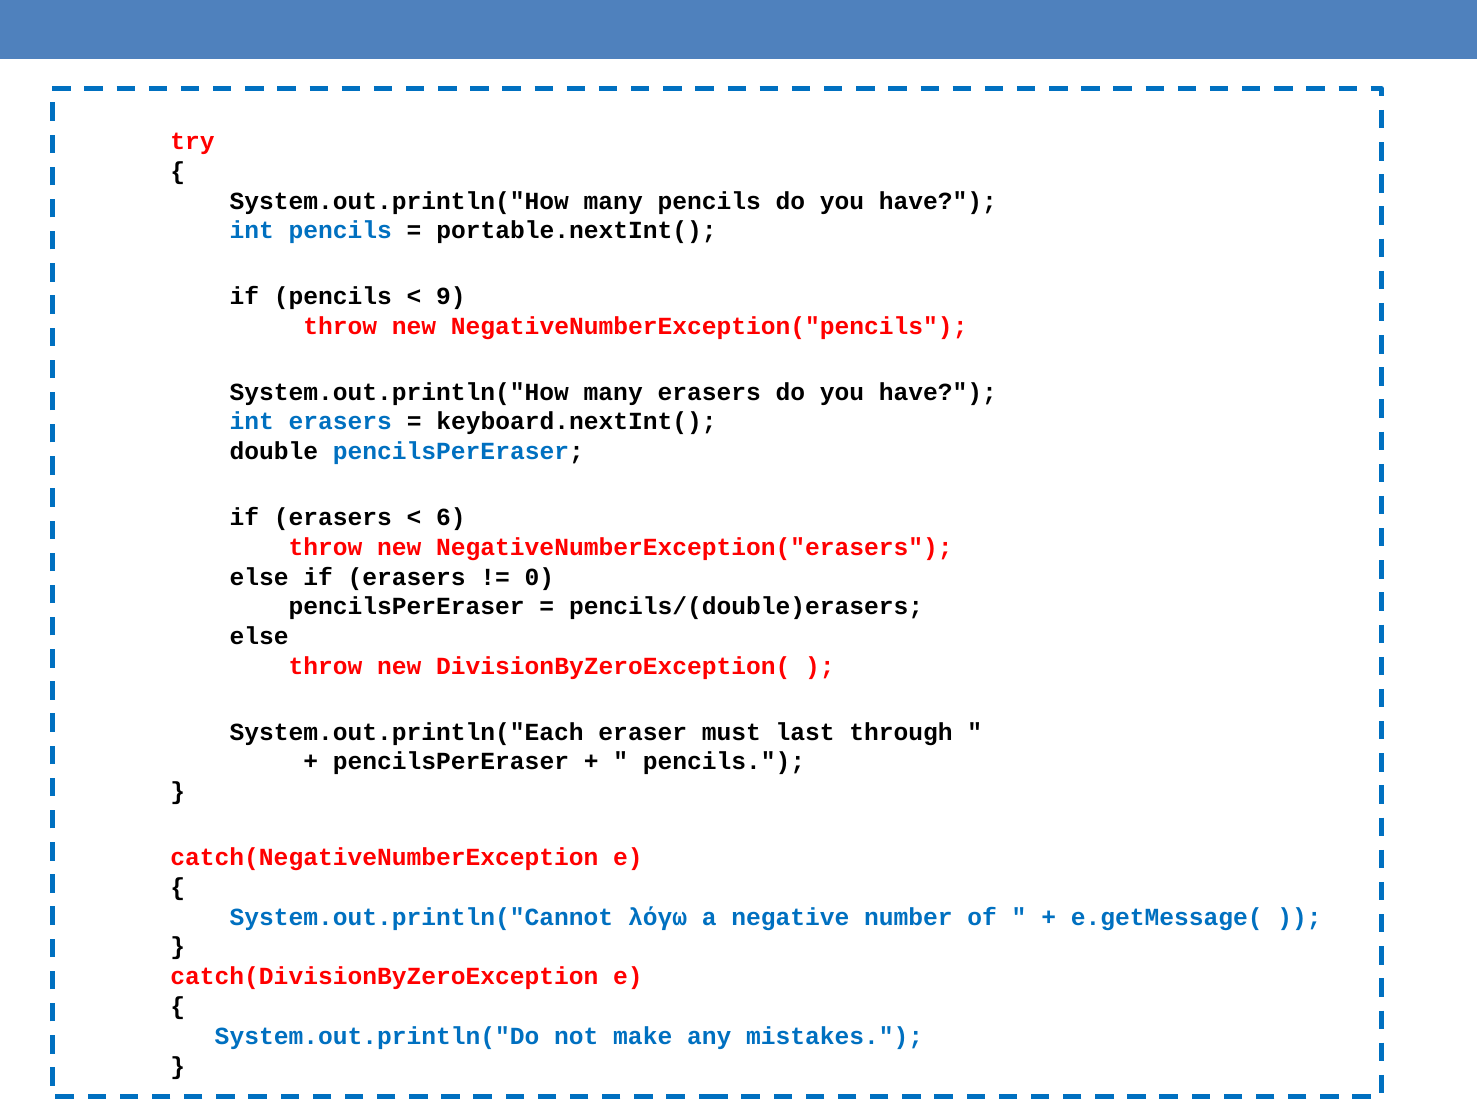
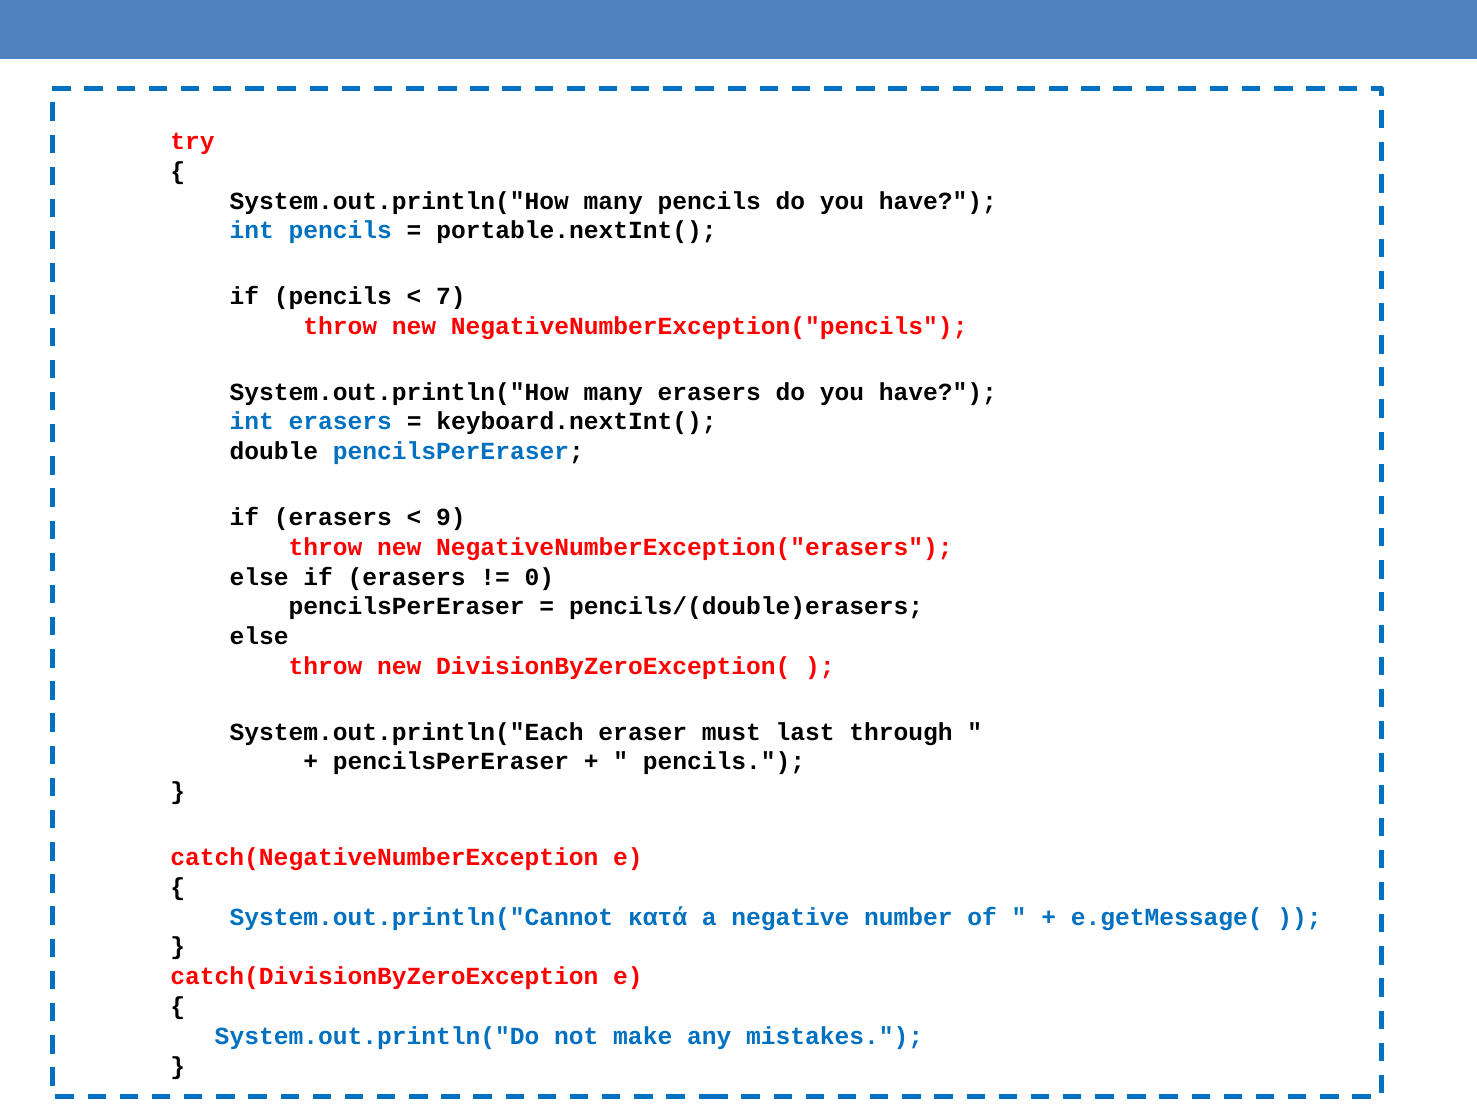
9: 9 -> 7 (451, 296)
6: 6 -> 9 (451, 517)
λόγω: λόγω -> κατά (658, 917)
